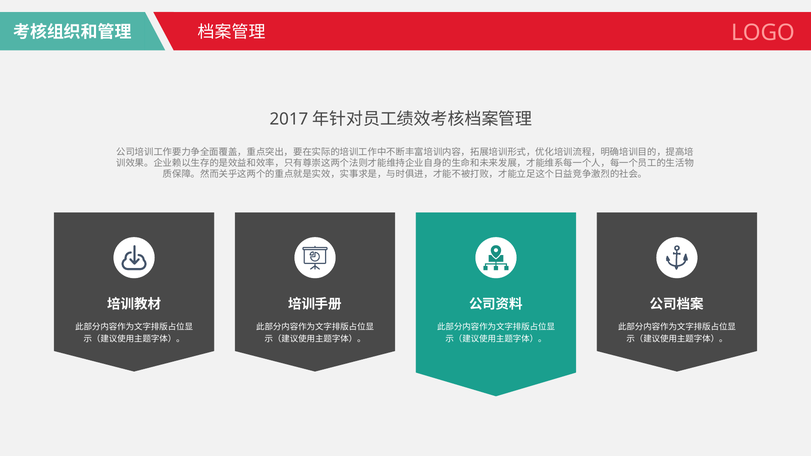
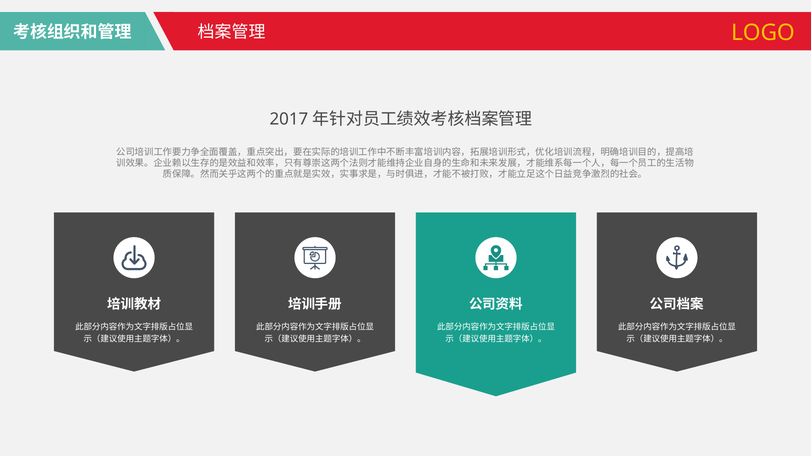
LOGO colour: pink -> yellow (763, 33)
